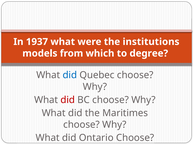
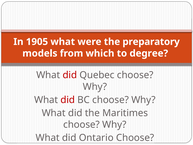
1937: 1937 -> 1905 (37, 42)
institutions: institutions -> preparatory (151, 42)
did colour: blue -> red (70, 75)
